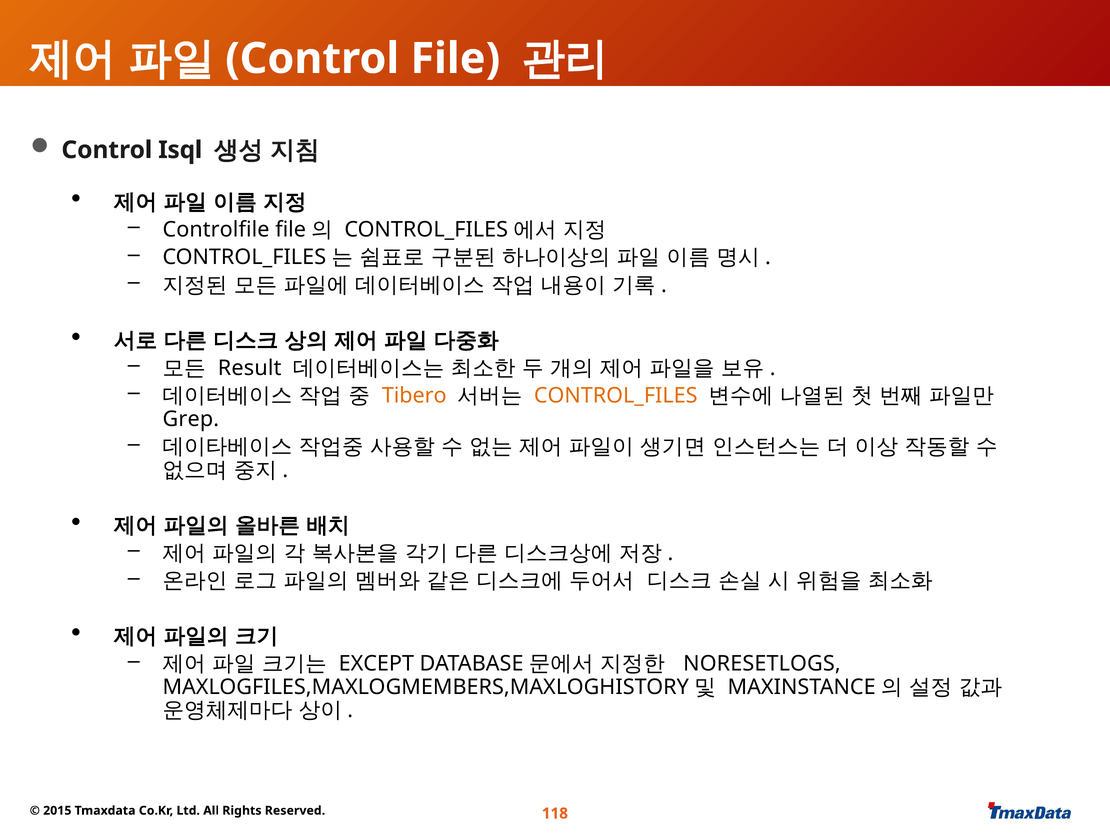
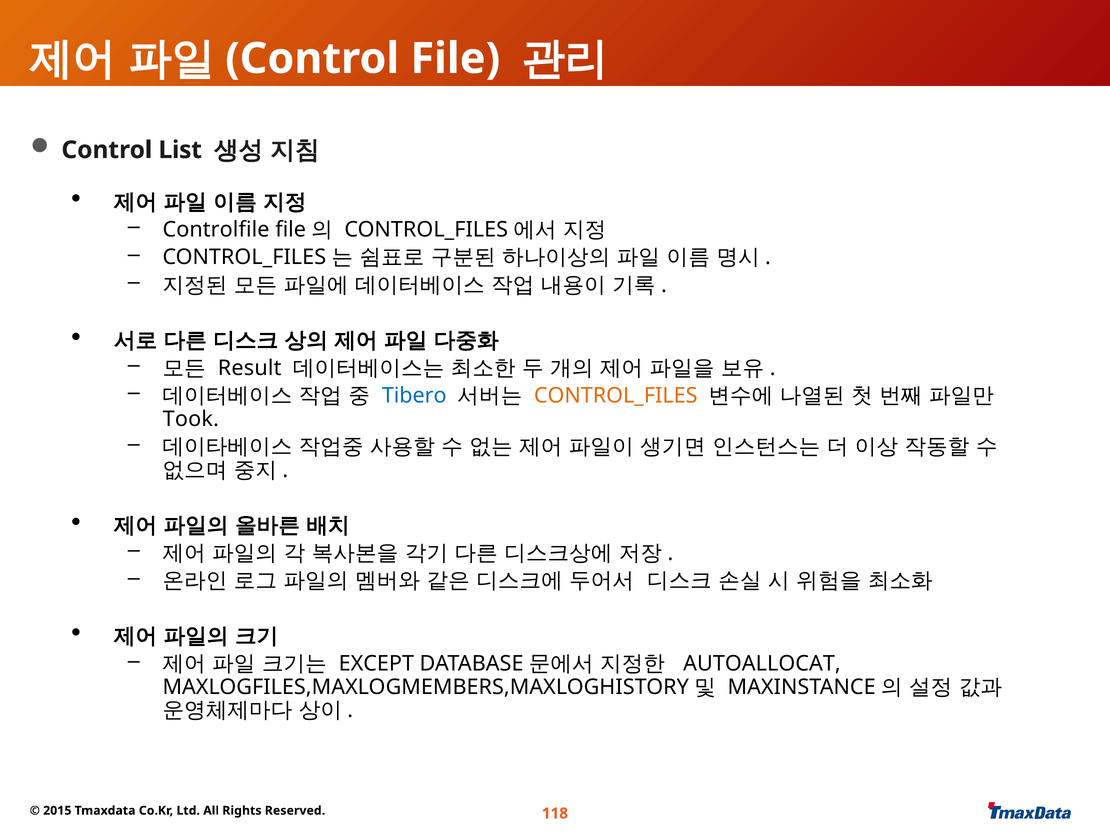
Isql: Isql -> List (180, 150)
Tibero colour: orange -> blue (414, 395)
Grep: Grep -> Took (191, 419)
NORESETLOGS: NORESETLOGS -> AUTOALLOCAT (762, 663)
